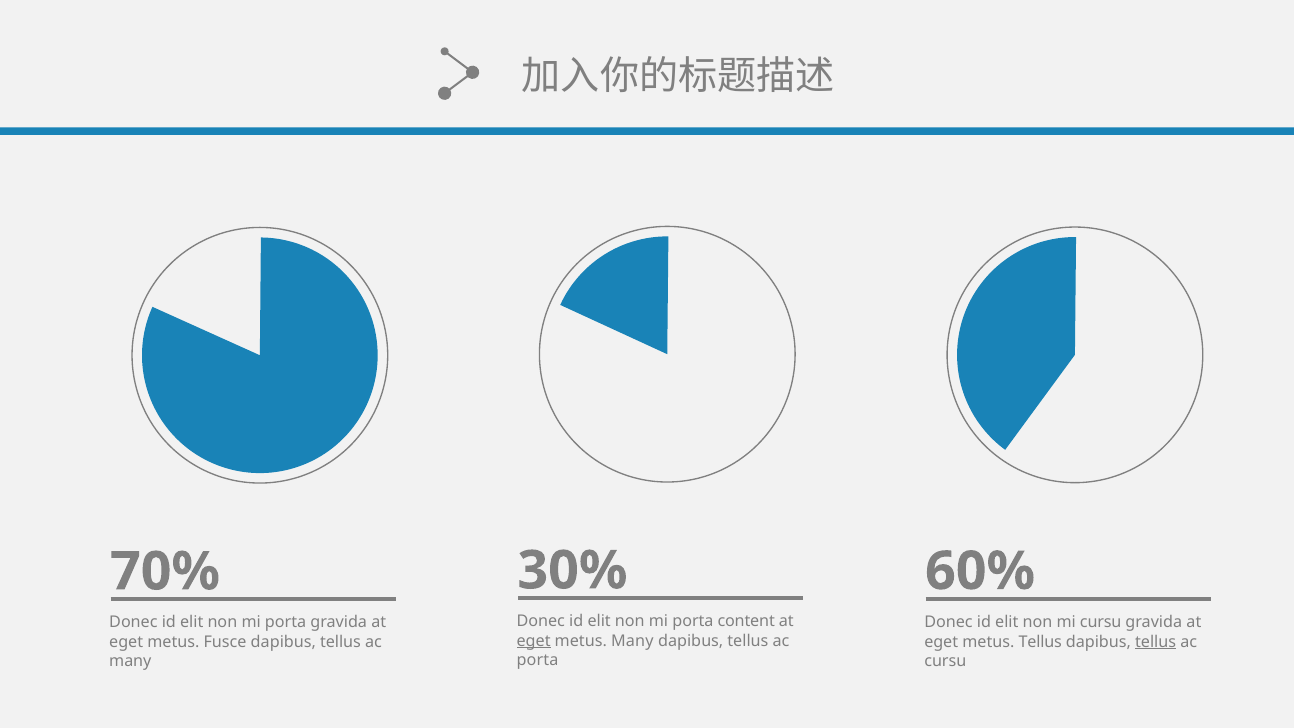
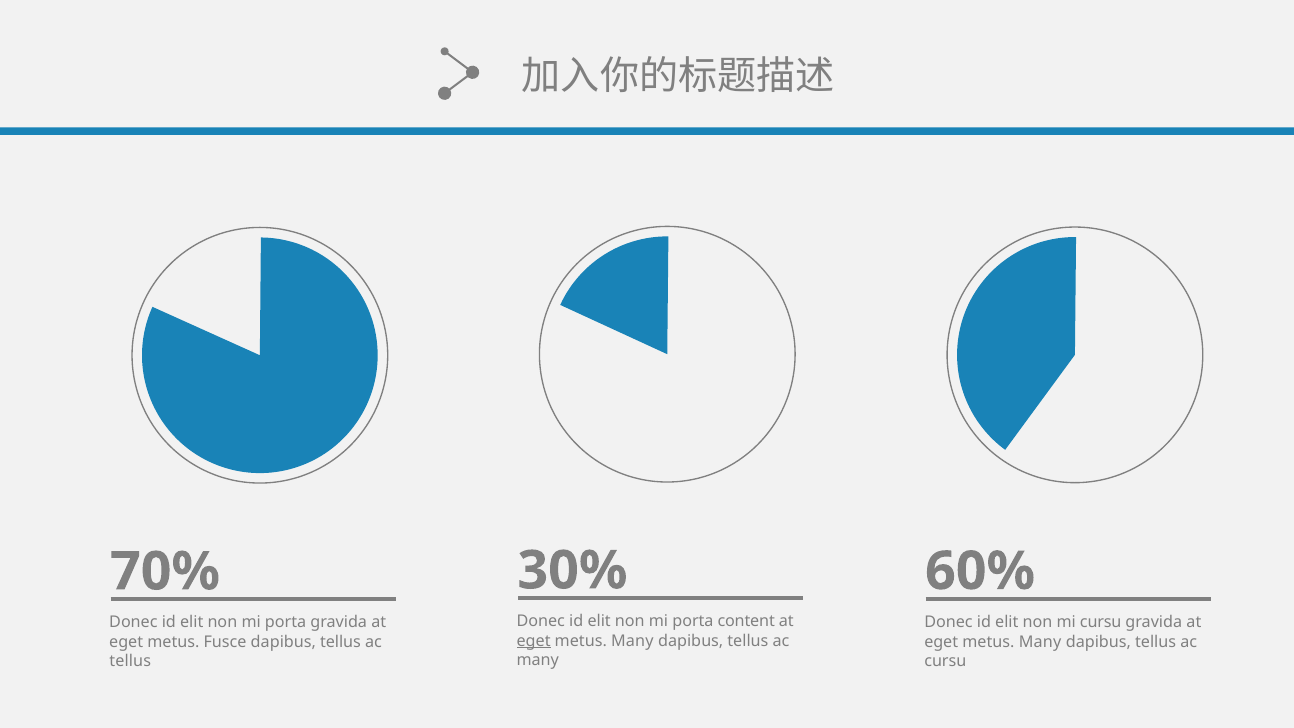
Tellus: Tellus -> Many (1040, 642)
tellus underline: present -> none (1156, 642)
porta: porta -> many (538, 661)
many: many -> tellus (130, 662)
